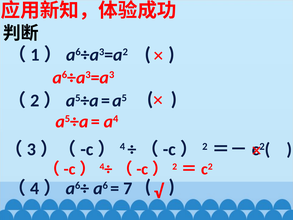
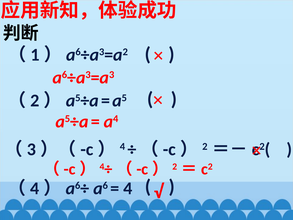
7: 7 -> 4 (128, 188)
